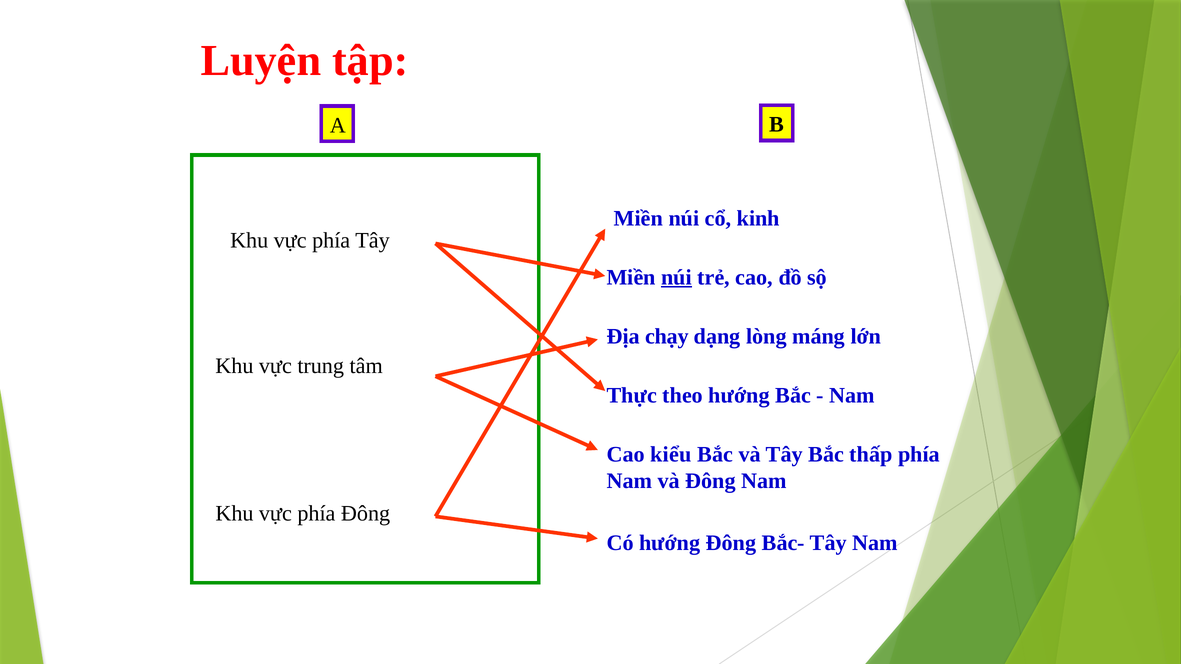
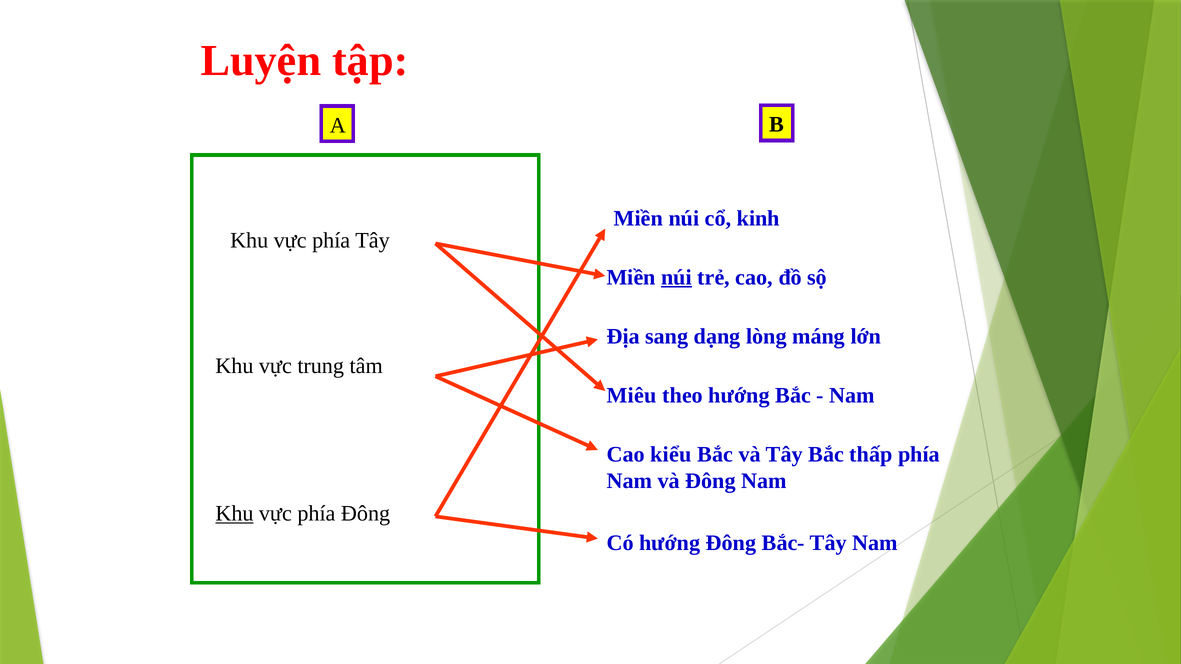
chạy: chạy -> sang (667, 337)
Thực: Thực -> Miêu (632, 396)
Khu underline: none -> present (234, 514)
